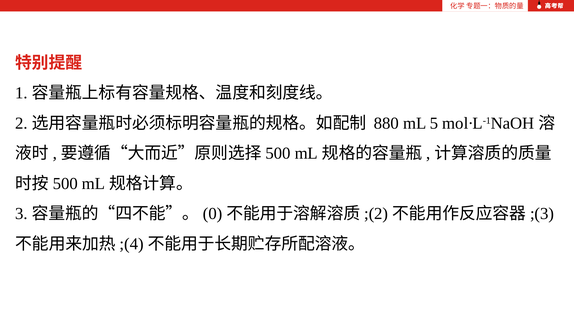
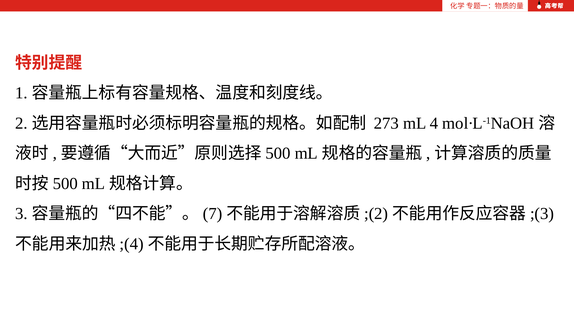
880: 880 -> 273 (386, 123)
5: 5 -> 4 (434, 123)
0: 0 -> 7 (213, 214)
